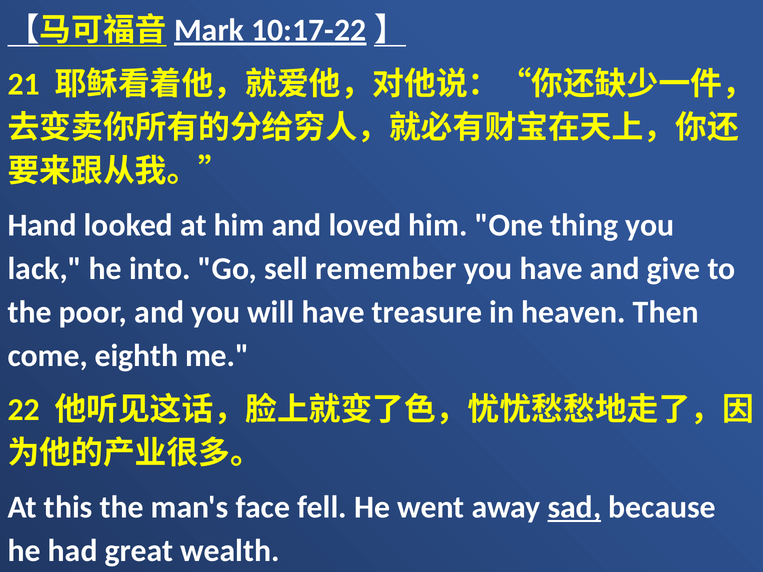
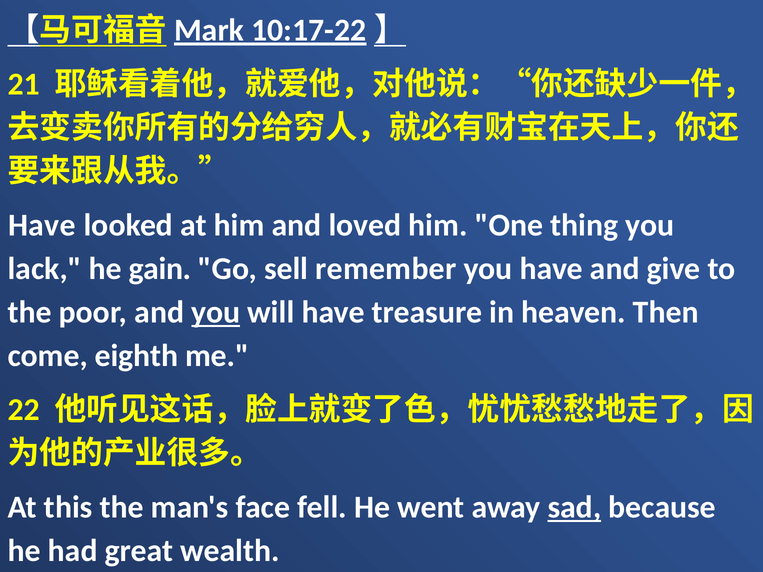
Hand: Hand -> Have (42, 226)
into: into -> gain (160, 269)
you underline: none -> present (216, 312)
